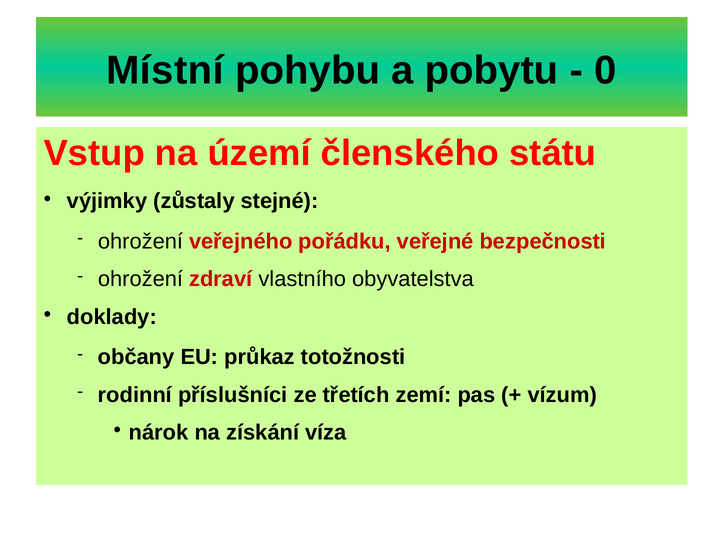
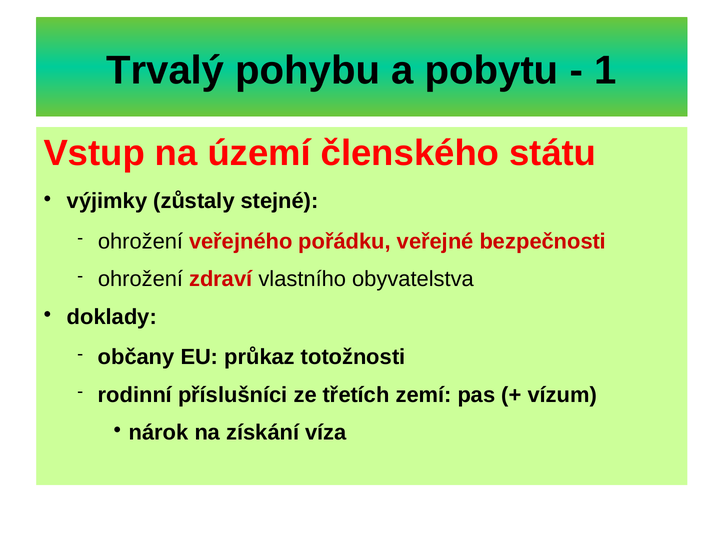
Místní: Místní -> Trvalý (165, 71)
0: 0 -> 1 (605, 71)
